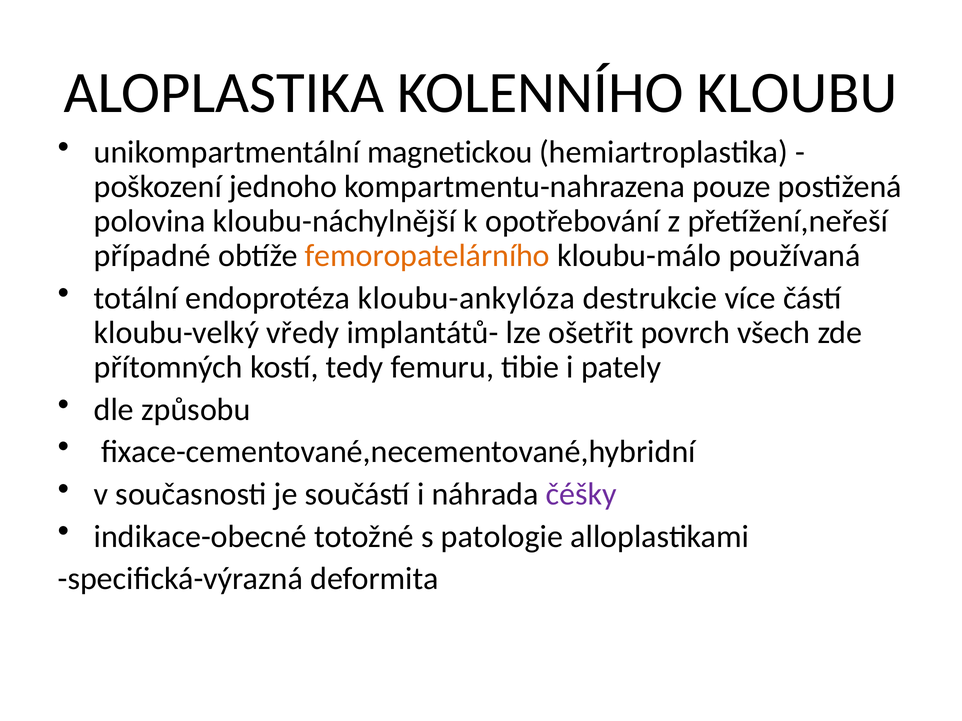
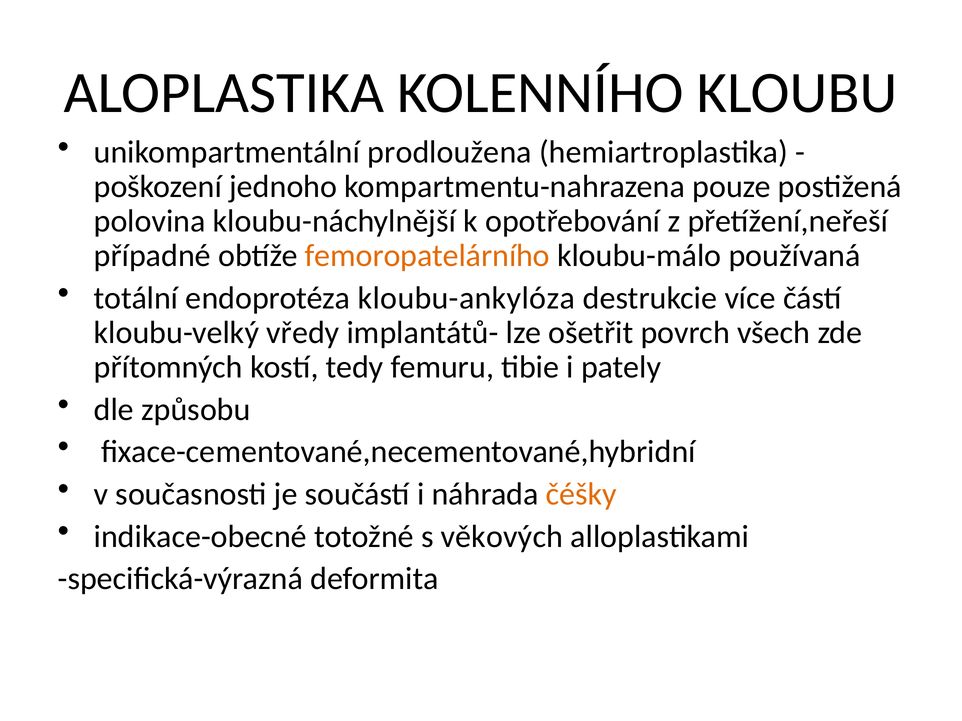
magnetickou: magnetickou -> prodloužena (450, 152)
čéšky colour: purple -> orange (581, 495)
patologie: patologie -> věkových (502, 537)
